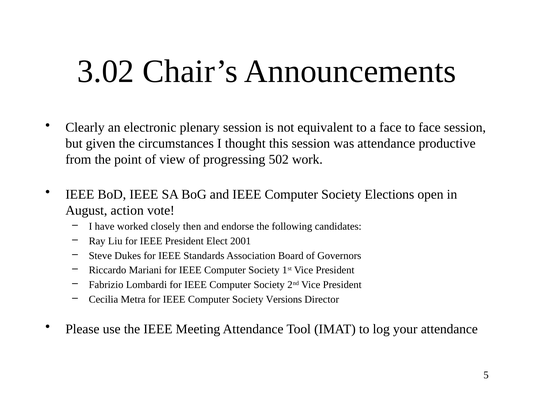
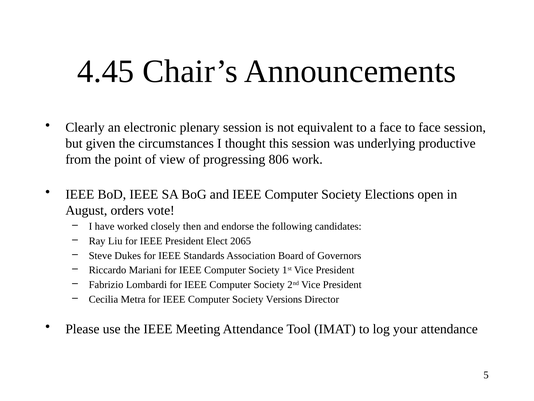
3.02: 3.02 -> 4.45 (106, 71)
was attendance: attendance -> underlying (386, 143)
502: 502 -> 806 (279, 159)
action: action -> orders (127, 210)
2001: 2001 -> 2065 (241, 241)
